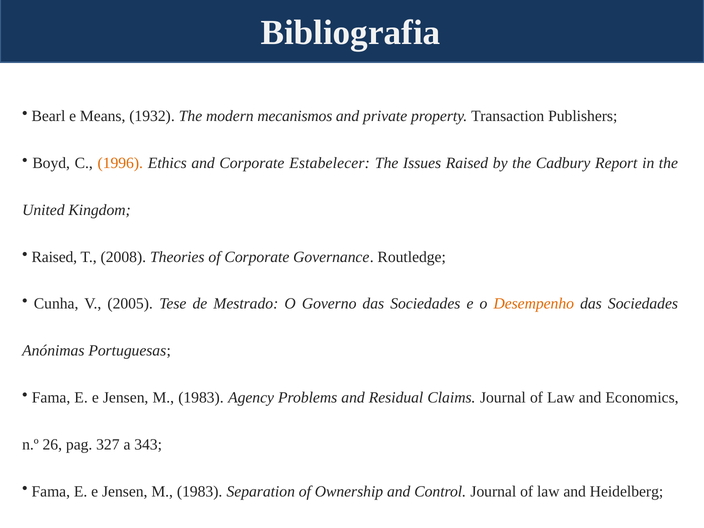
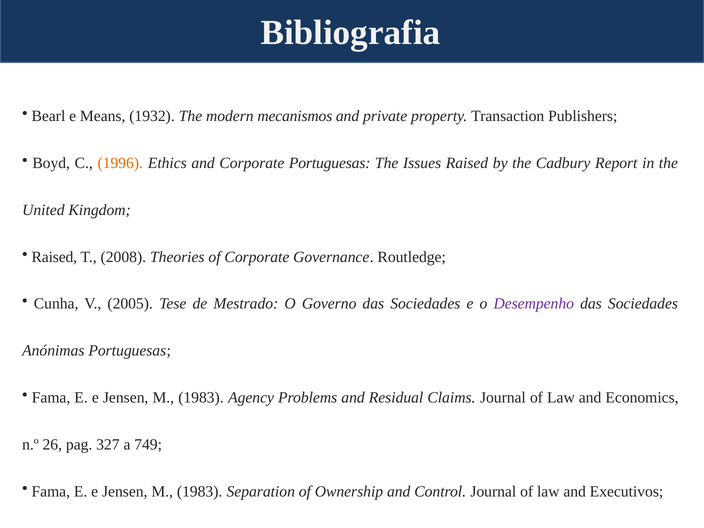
Corporate Estabelecer: Estabelecer -> Portuguesas (330, 163)
Desempenho colour: orange -> purple (534, 304)
343: 343 -> 749 (148, 445)
Heidelberg: Heidelberg -> Executivos (627, 491)
